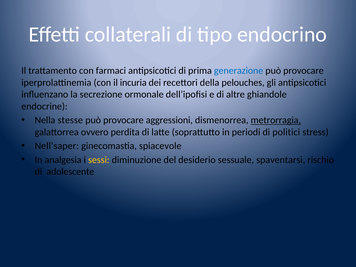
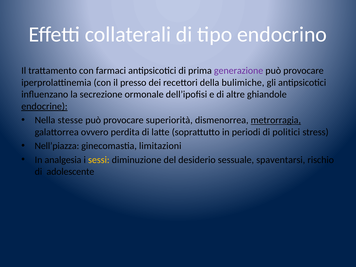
generazione colour: blue -> purple (239, 71)
incuria: incuria -> presso (133, 83)
pelouches: pelouches -> bulimiche (243, 83)
endocrine underline: none -> present (44, 106)
aggressioni: aggressioni -> superiorità (169, 120)
Nell’saper: Nell’saper -> Nell’piazza (57, 146)
spiacevole: spiacevole -> limitazioni (160, 146)
